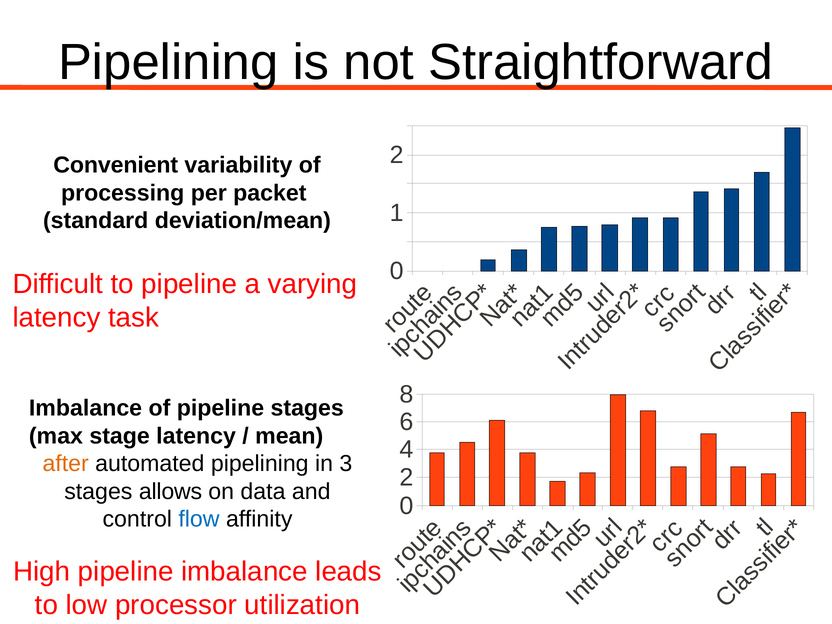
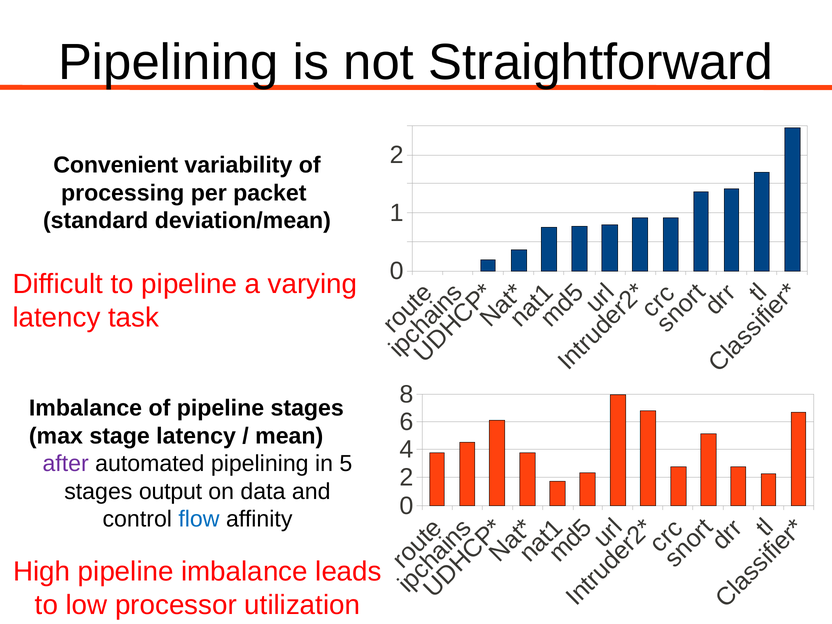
after colour: orange -> purple (66, 464)
in 3: 3 -> 5 (346, 464)
allows: allows -> output (170, 492)
